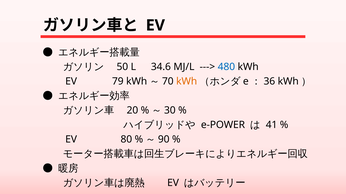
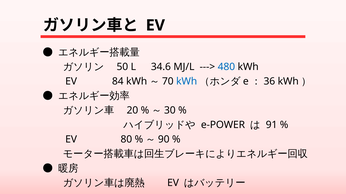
79: 79 -> 84 (118, 82)
kWh colour: orange -> blue (187, 82)
41: 41 -> 91 (272, 125)
